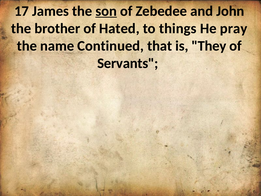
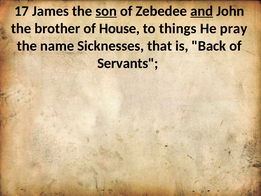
and underline: none -> present (202, 11)
Hated: Hated -> House (119, 28)
Continued: Continued -> Sicknesses (111, 46)
They: They -> Back (209, 46)
